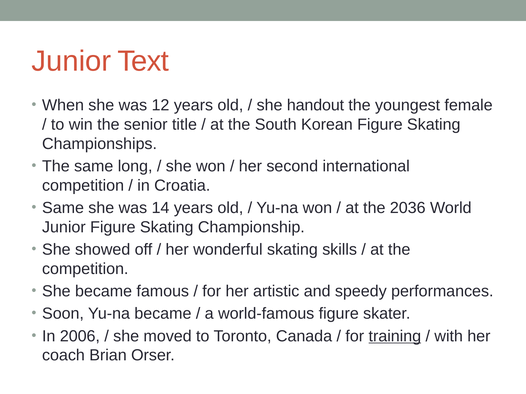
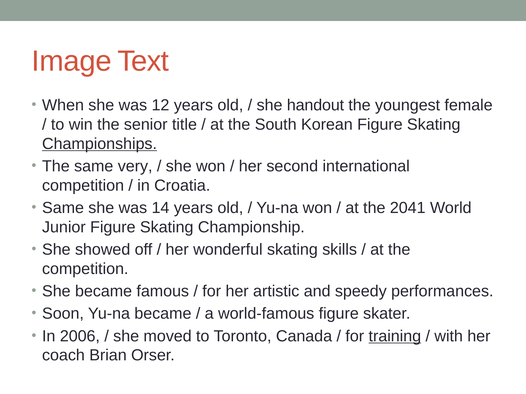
Junior: Junior -> Image (72, 61)
Championships underline: none -> present (100, 144)
long: long -> very (135, 166)
2036: 2036 -> 2041 (408, 208)
